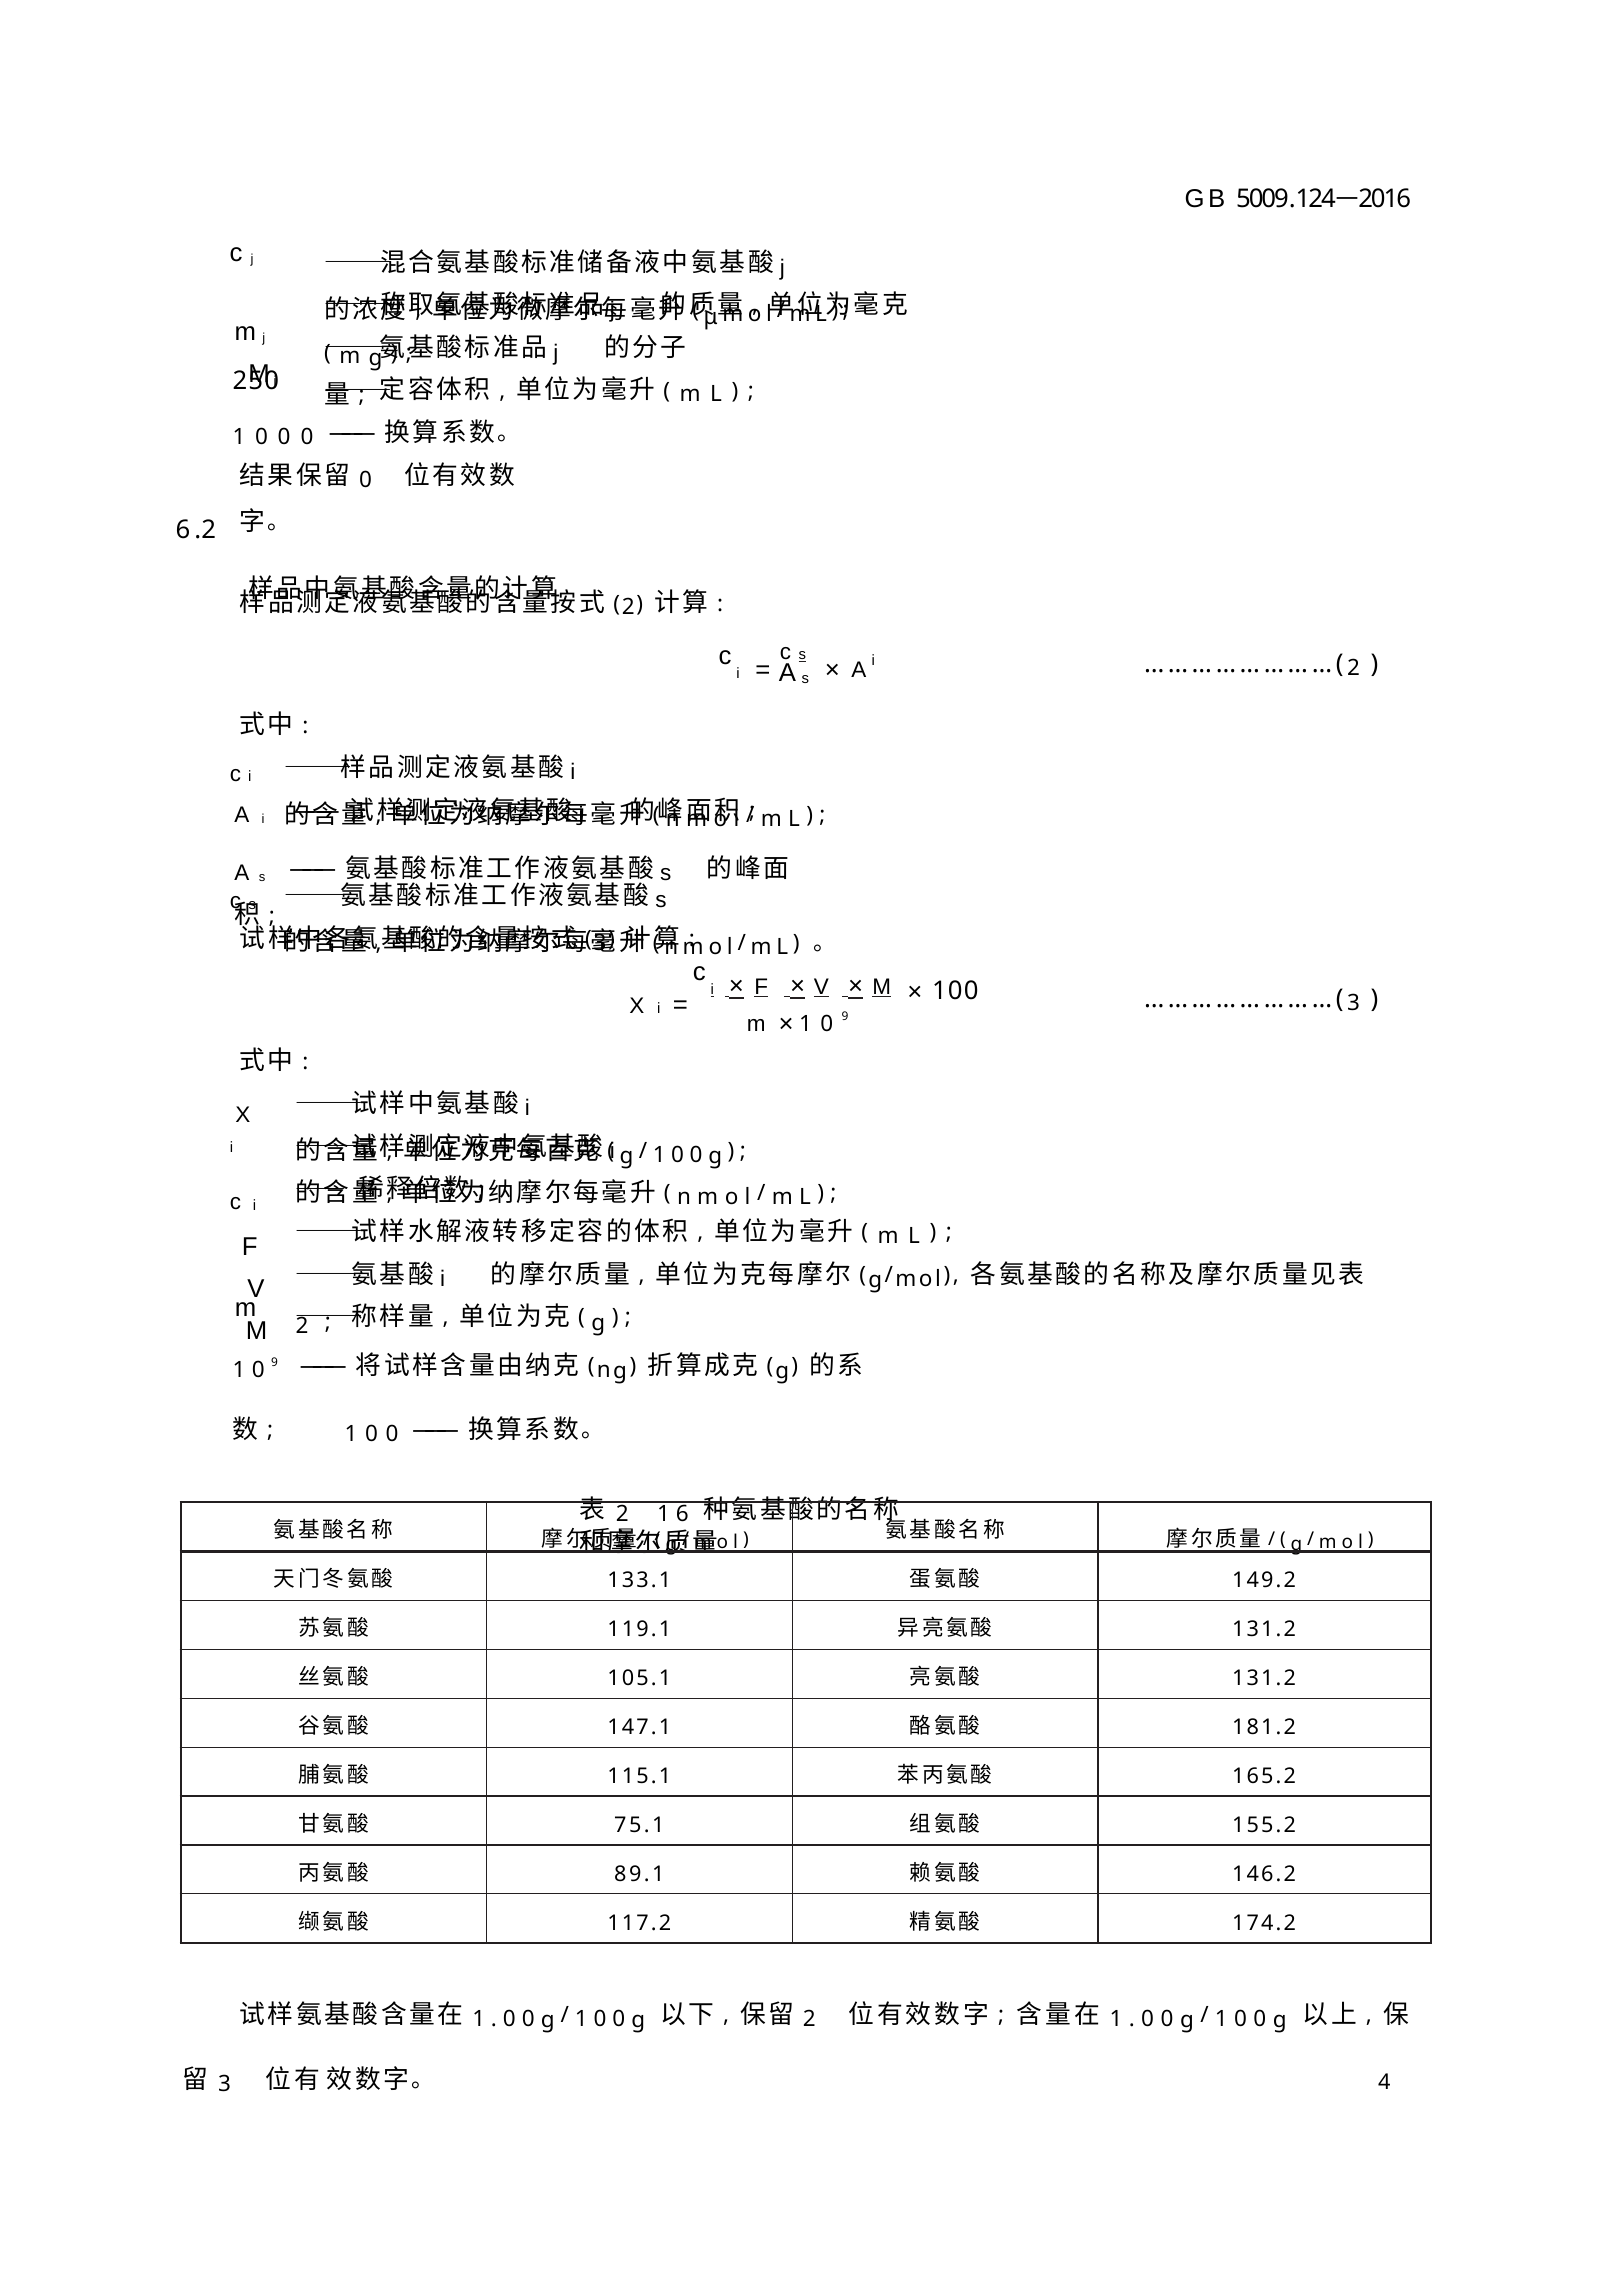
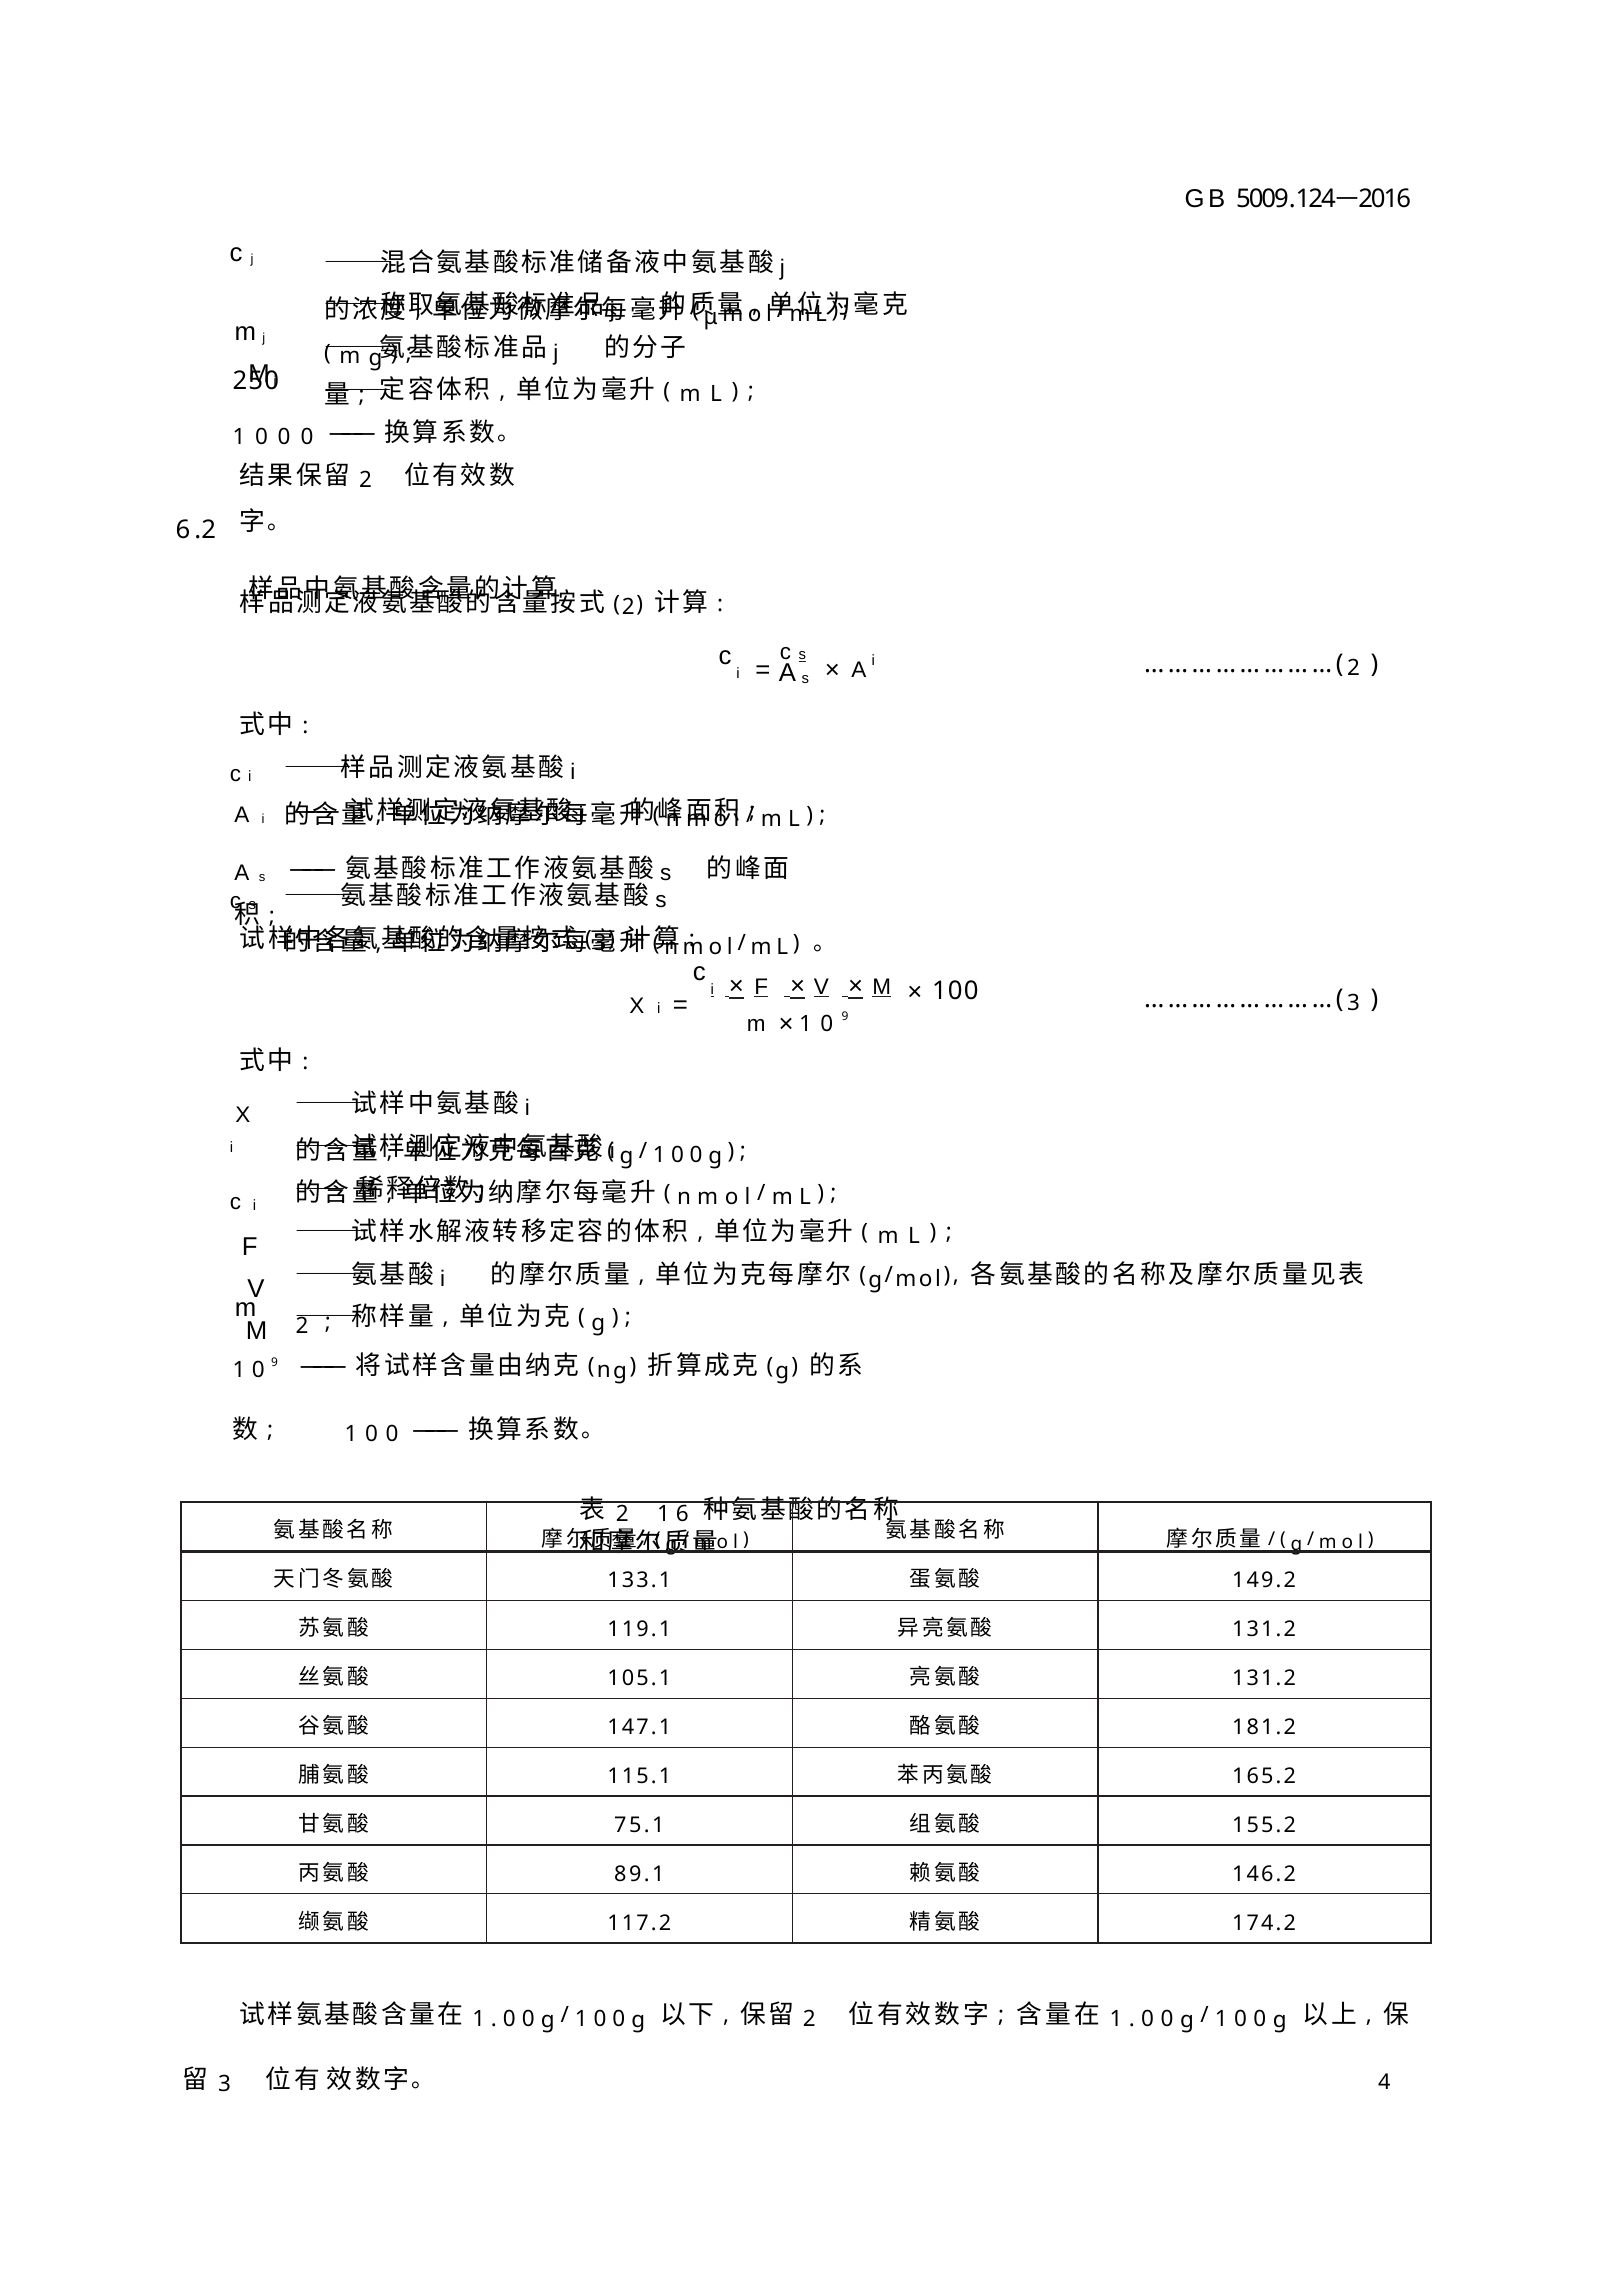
0: 0 -> 2 (366, 480)
